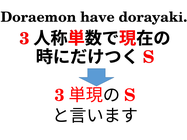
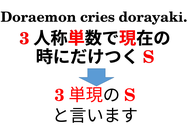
have: have -> cries (98, 17)
